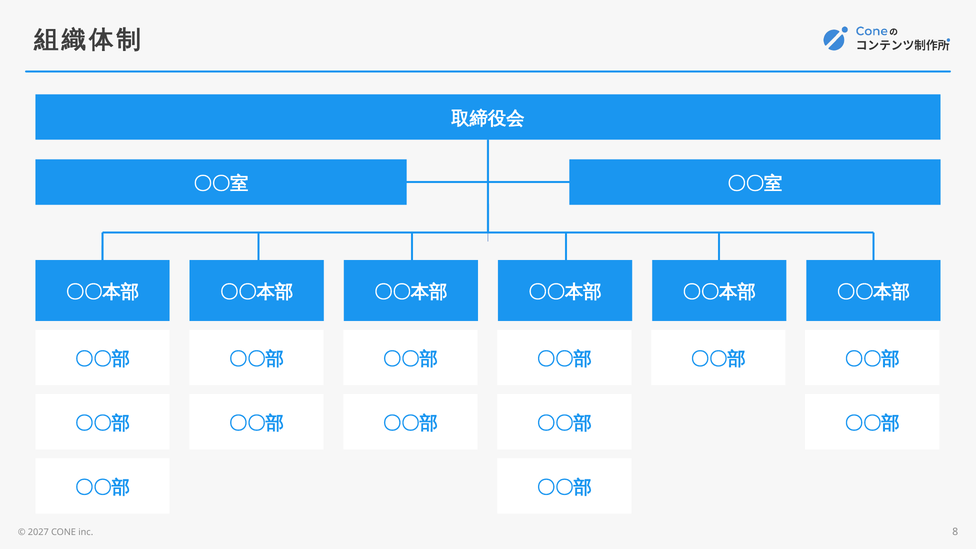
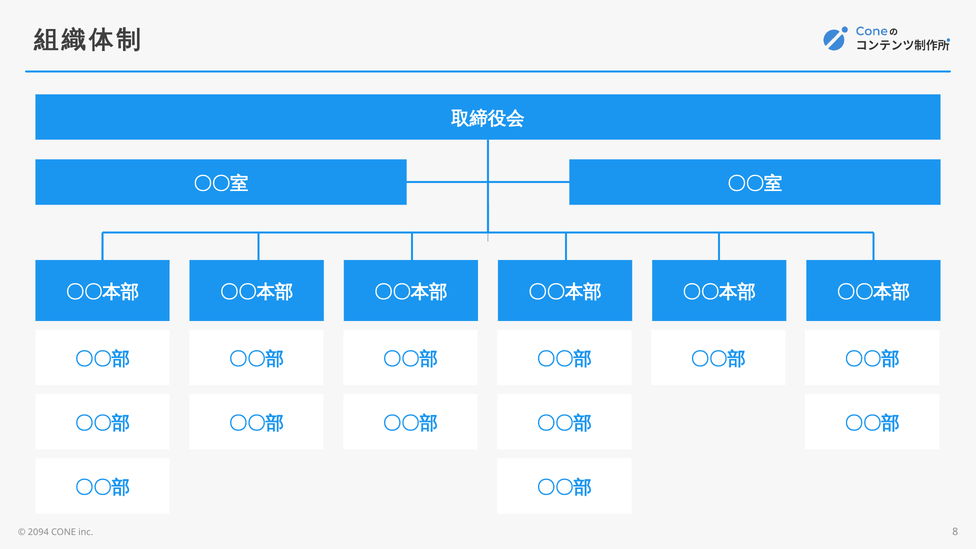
2027: 2027 -> 2094 (38, 532)
